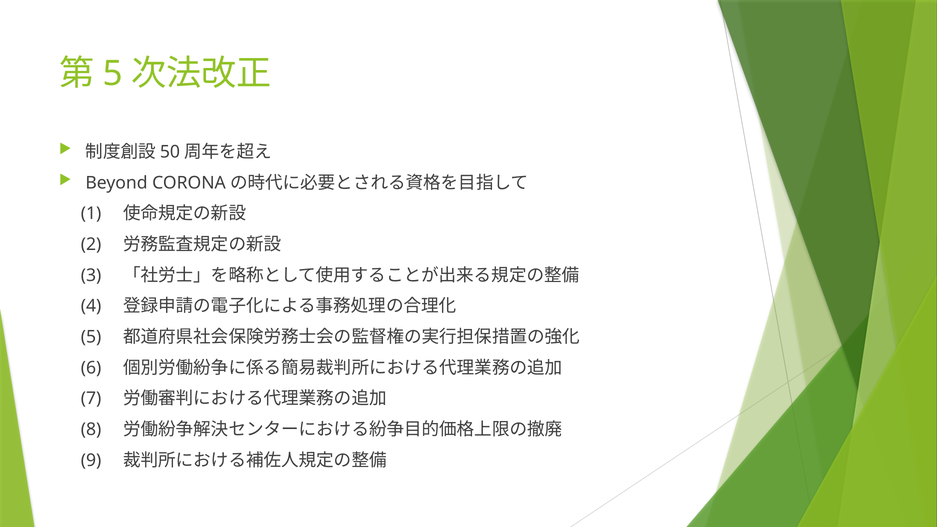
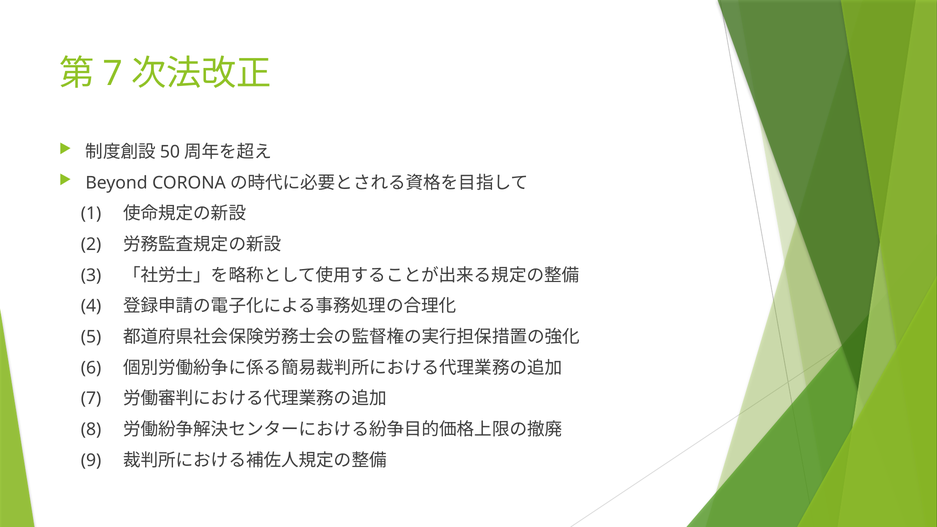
5: 5 -> 7 (113, 74)
